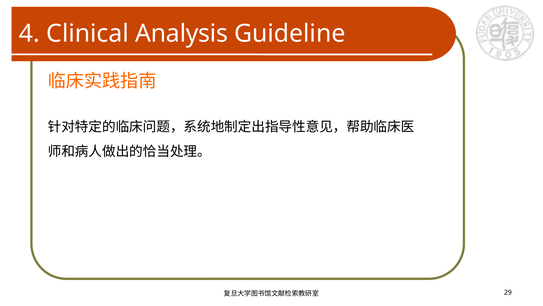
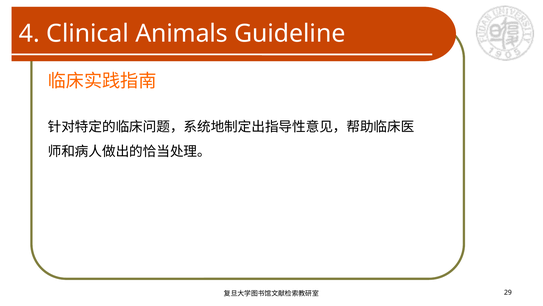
Analysis: Analysis -> Animals (182, 34)
